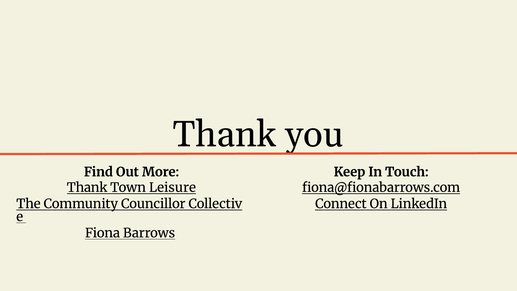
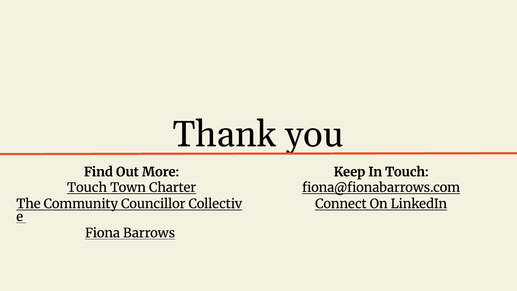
Thank: Thank -> Touch (87, 187)
Leisure: Leisure -> Charter (173, 187)
